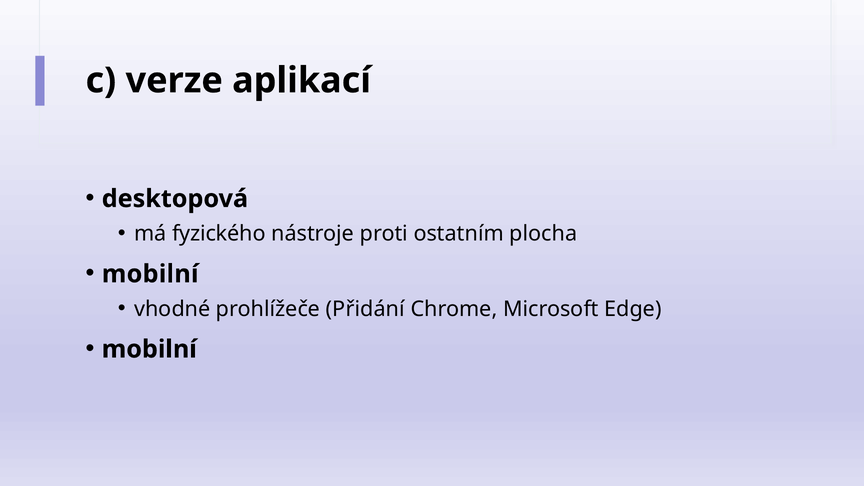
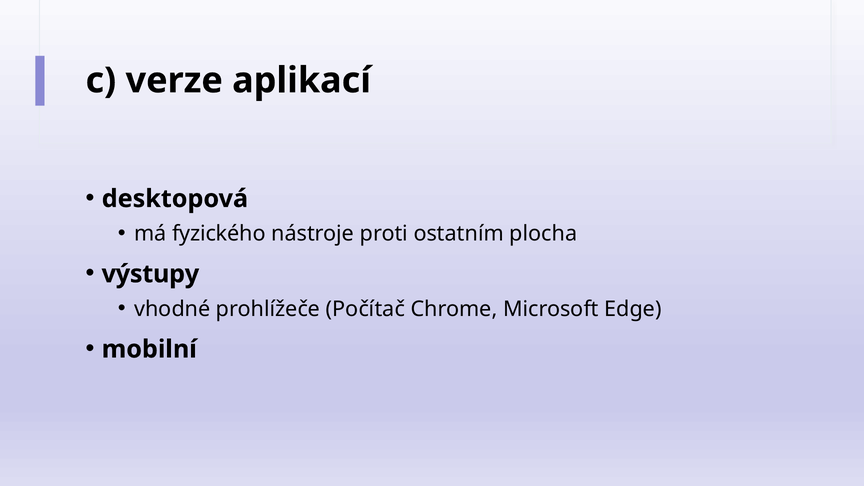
mobilní: mobilní -> výstupy (150, 274)
Přidání: Přidání -> Počítač (365, 309)
